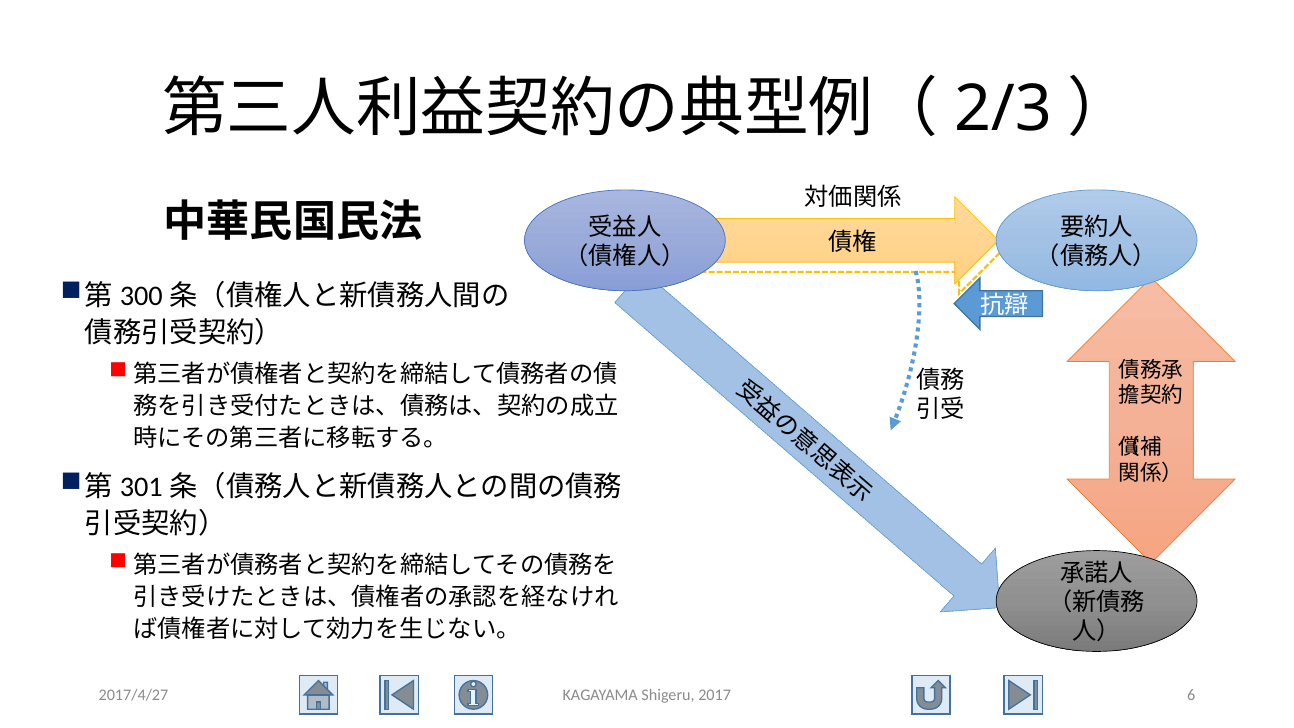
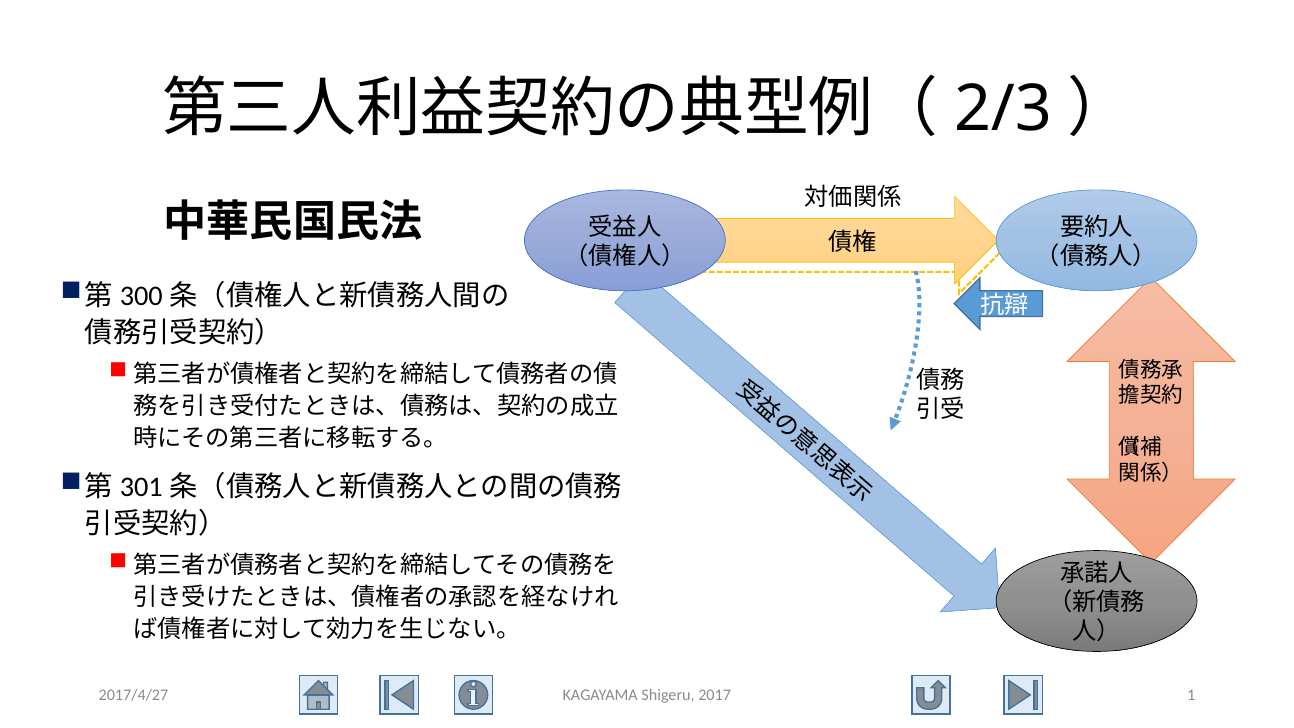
6: 6 -> 1 (1191, 695)
